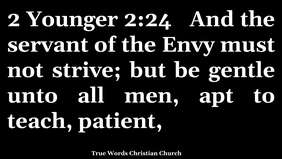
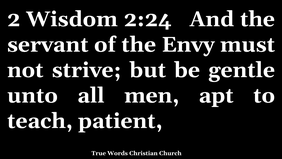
Younger: Younger -> Wisdom (72, 19)
